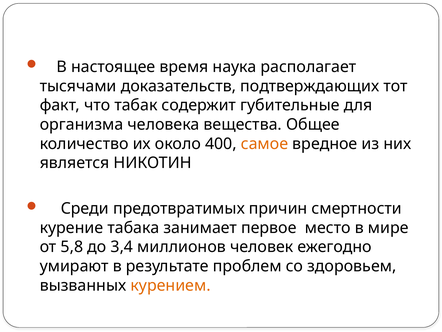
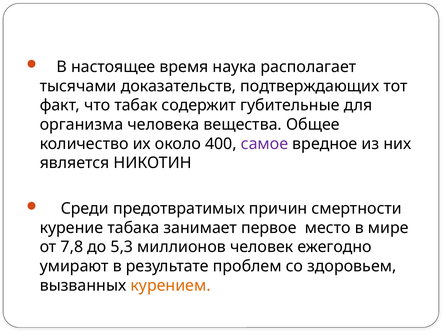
самое colour: orange -> purple (265, 144)
5,8: 5,8 -> 7,8 (72, 247)
3,4: 3,4 -> 5,3 (122, 247)
